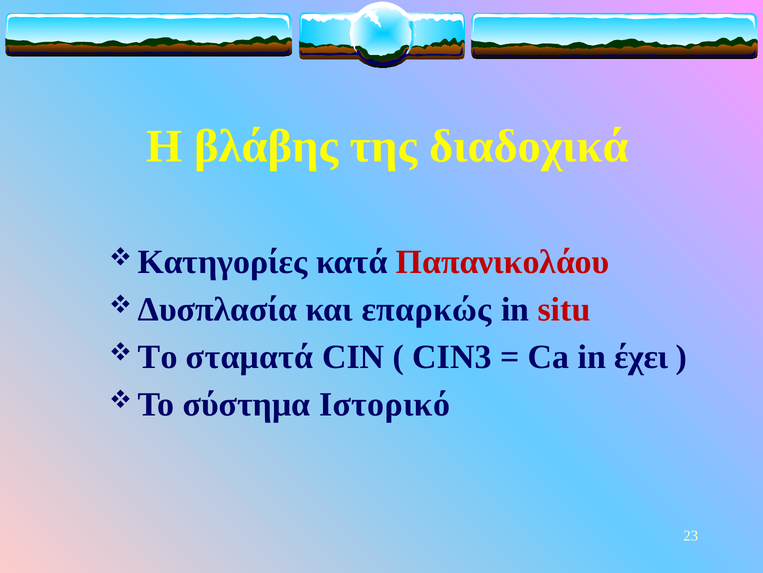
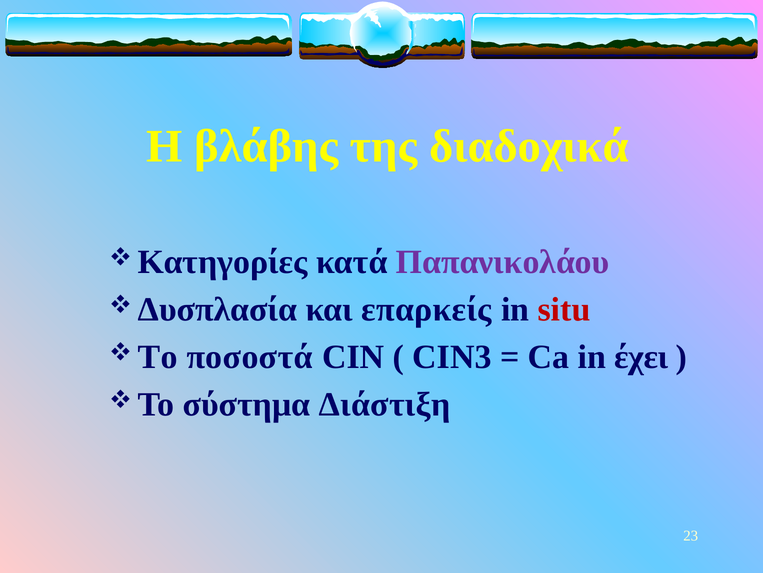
Παπανικολάου colour: red -> purple (503, 262)
επαρκώς: επαρκώς -> επαρκείς (427, 309)
σταματά: σταματά -> ποσοστά (250, 357)
Ιστορικό: Ιστορικό -> Διάστιξη (385, 404)
